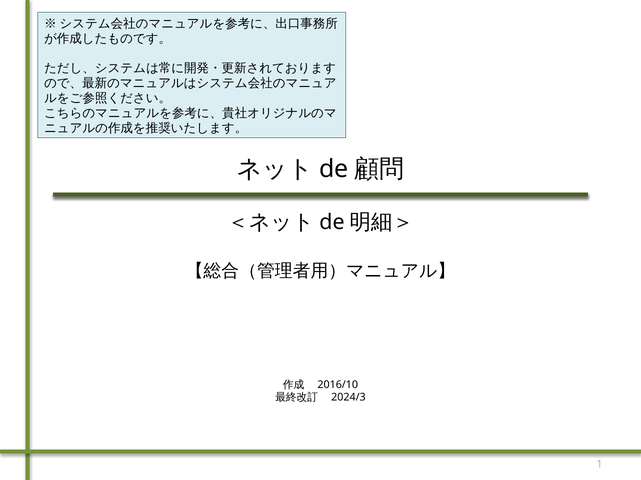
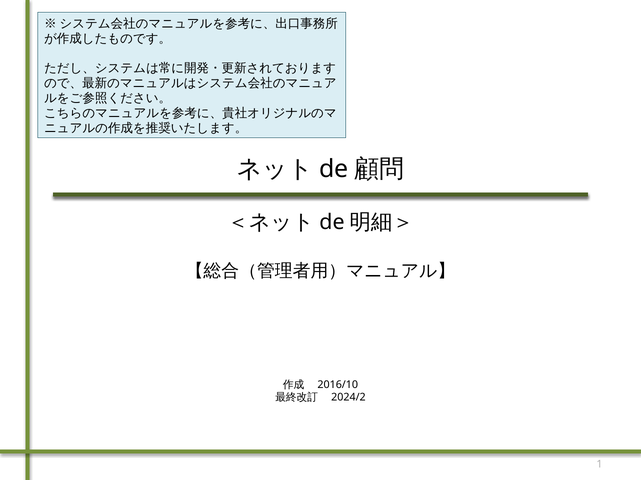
2024/3: 2024/3 -> 2024/2 (348, 398)
